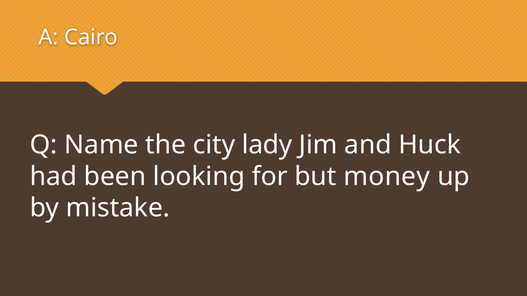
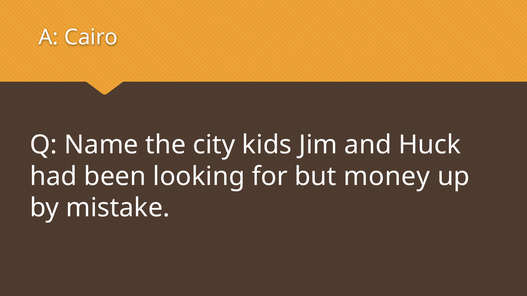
lady: lady -> kids (267, 145)
